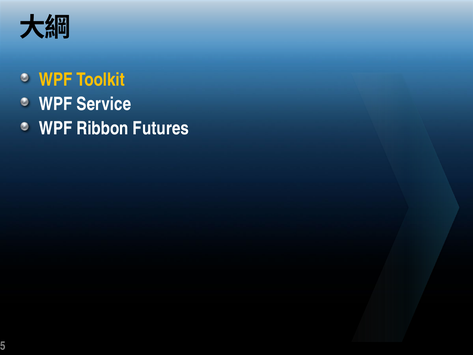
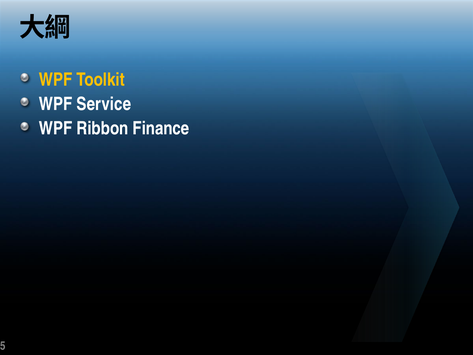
Futures: Futures -> Finance (161, 128)
